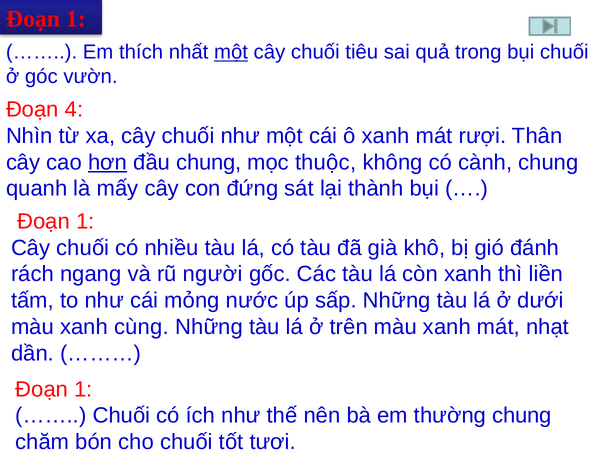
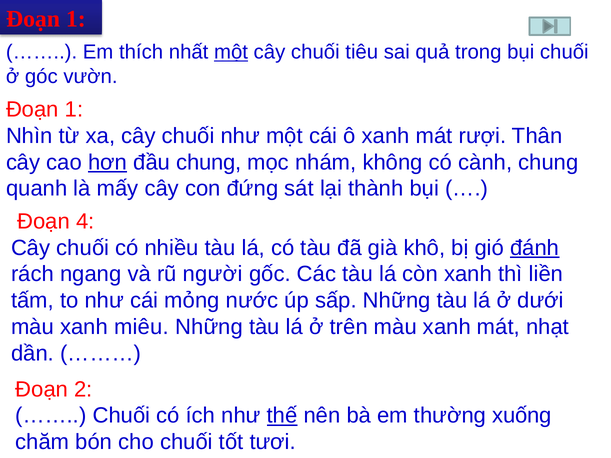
4: 4 -> 1 (74, 109)
thuộc: thuộc -> nhám (326, 162)
1: 1 -> 4 (85, 221)
đánh underline: none -> present (535, 248)
cùng: cùng -> miêu (142, 327)
1: 1 -> 2 (83, 389)
thế underline: none -> present (282, 416)
thường chung: chung -> xuống (522, 416)
